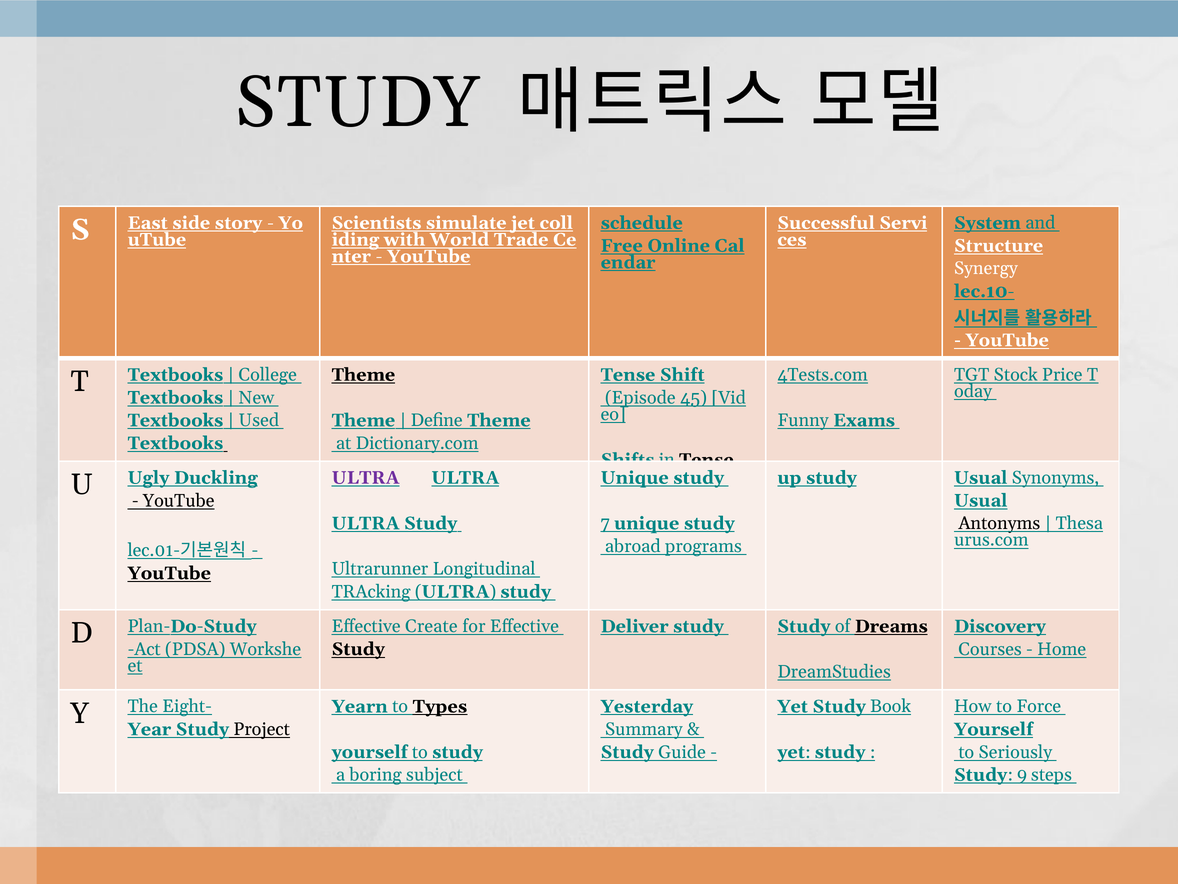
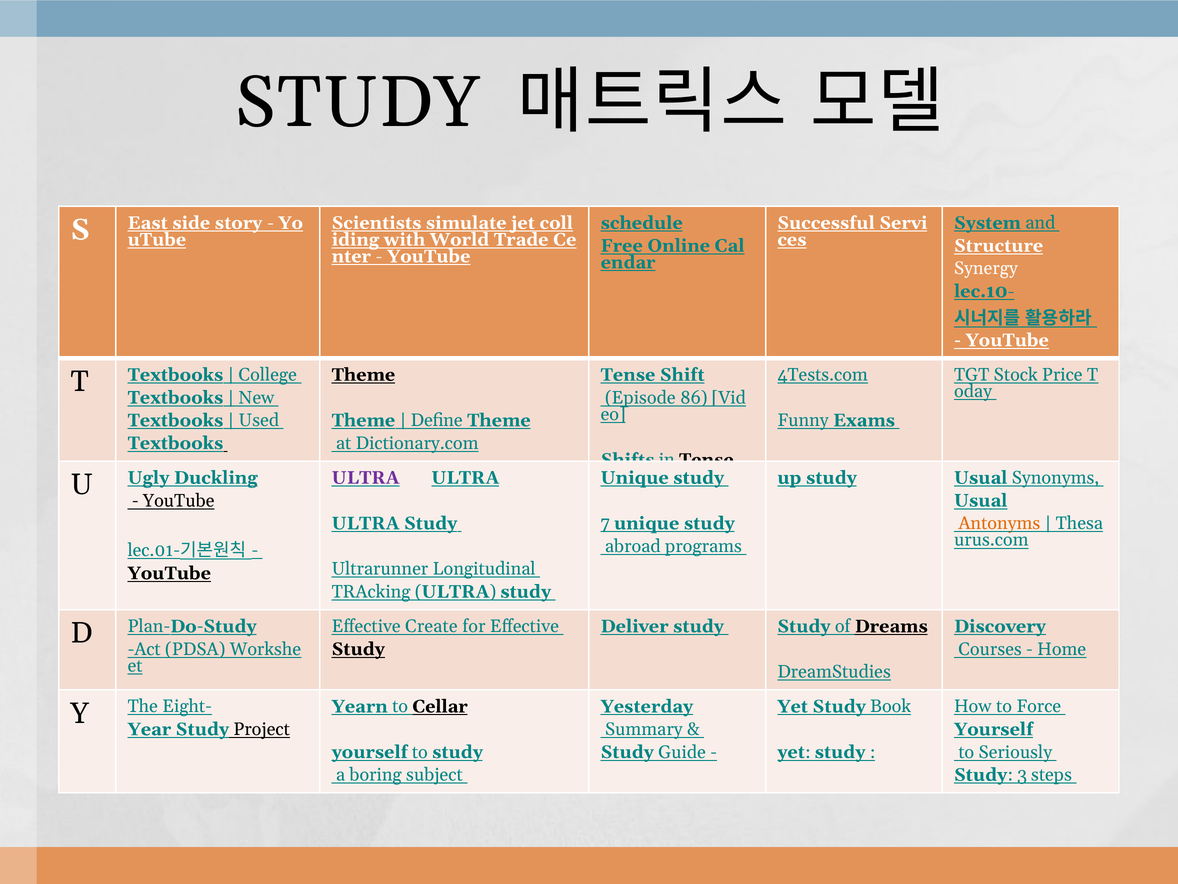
45: 45 -> 86 (694, 397)
Antonyms colour: black -> orange (999, 523)
Types: Types -> Cellar (440, 706)
9: 9 -> 3 (1022, 774)
